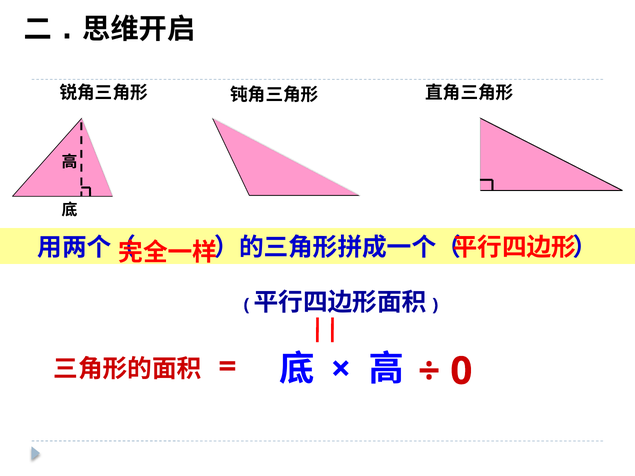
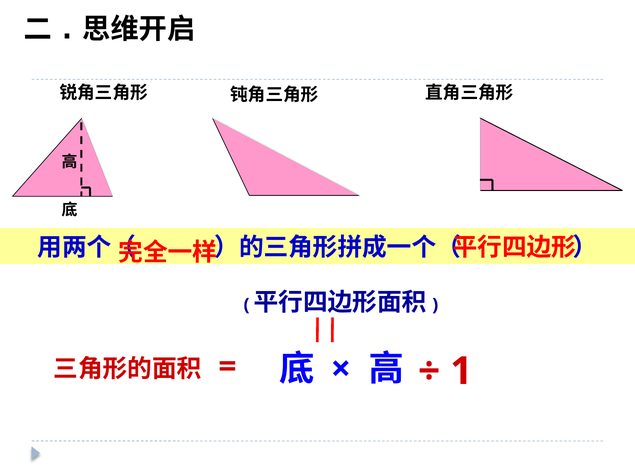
0: 0 -> 1 (461, 371)
